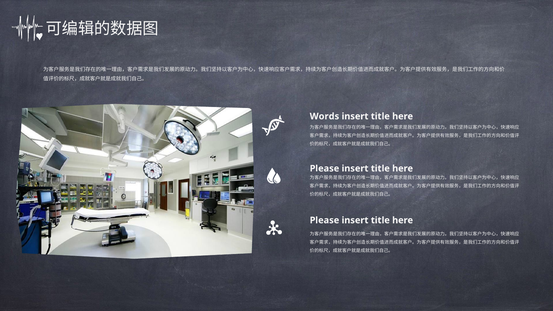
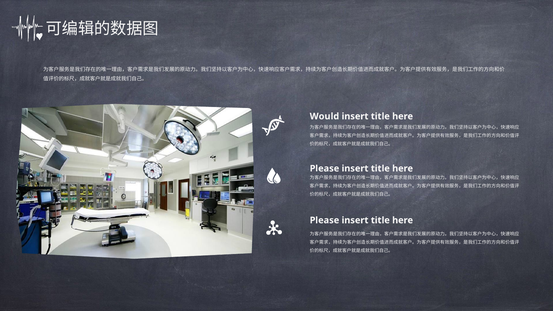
Words: Words -> Would (324, 116)
